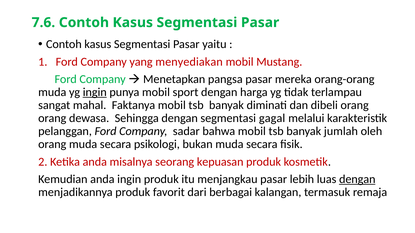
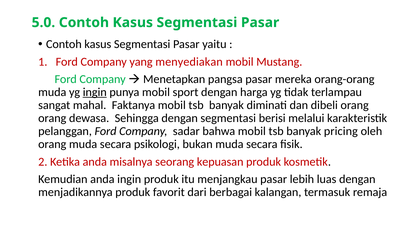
7.6: 7.6 -> 5.0 (43, 23)
gagal: gagal -> berisi (272, 118)
jumlah: jumlah -> pricing (341, 132)
dengan underline: present -> none (357, 179)
